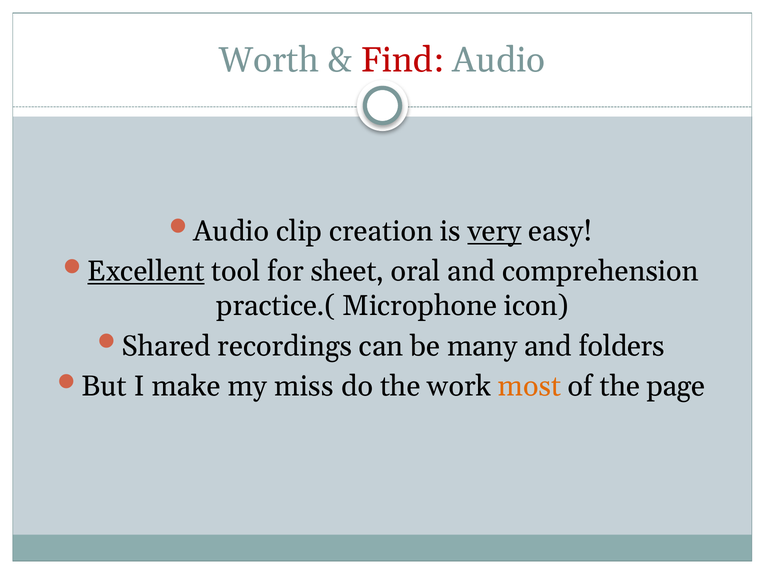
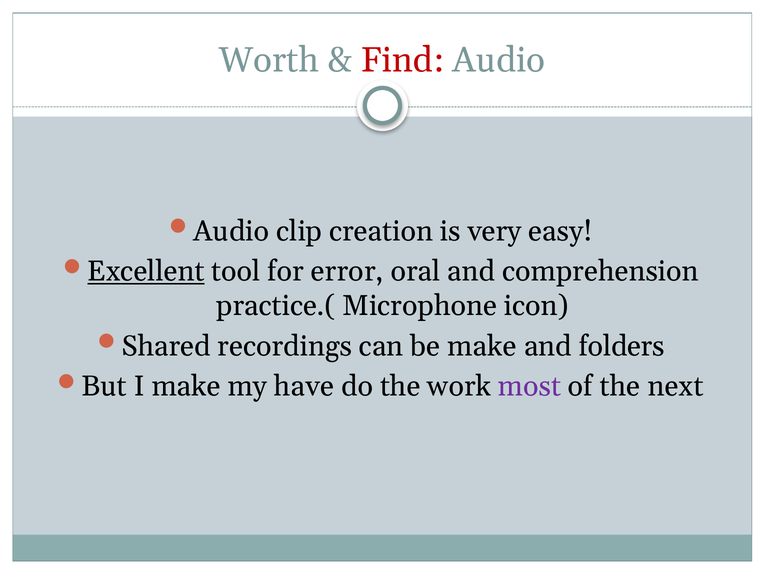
very underline: present -> none (495, 231)
sheet: sheet -> error (347, 271)
be many: many -> make (482, 346)
miss: miss -> have (304, 386)
most colour: orange -> purple (529, 386)
page: page -> next (676, 386)
